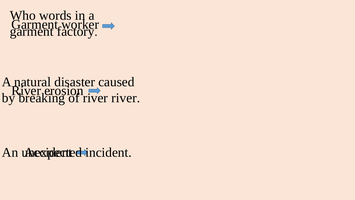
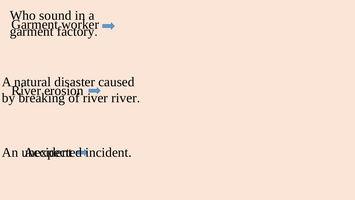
words: words -> sound (55, 15)
